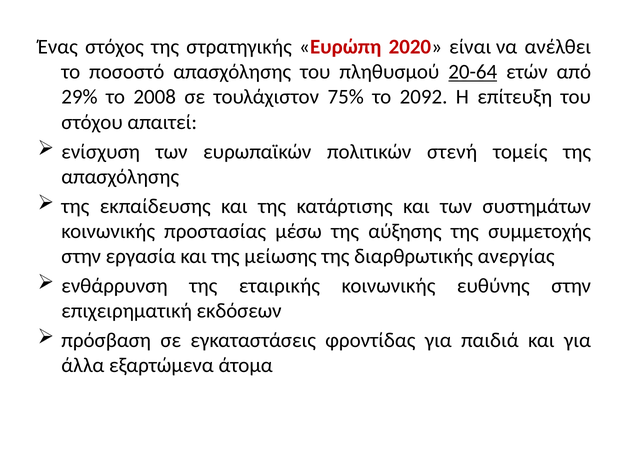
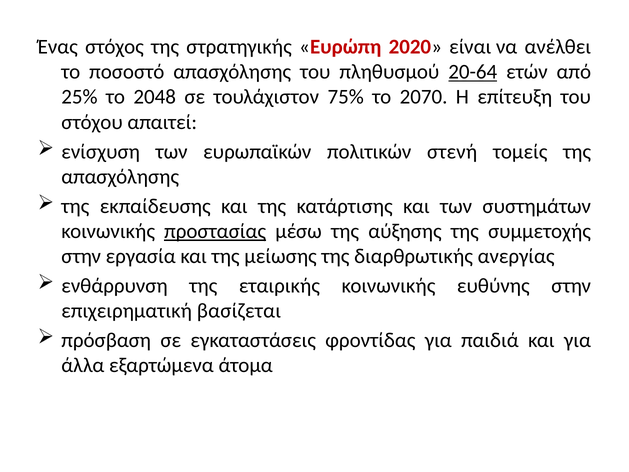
29%: 29% -> 25% (79, 97)
2008: 2008 -> 2048 (155, 97)
2092: 2092 -> 2070 (424, 97)
προστασίας underline: none -> present (215, 231)
εκδόσεων: εκδόσεων -> βασίζεται (239, 311)
